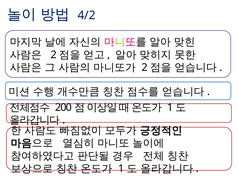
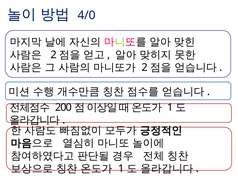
4/2: 4/2 -> 4/0 (87, 15)
